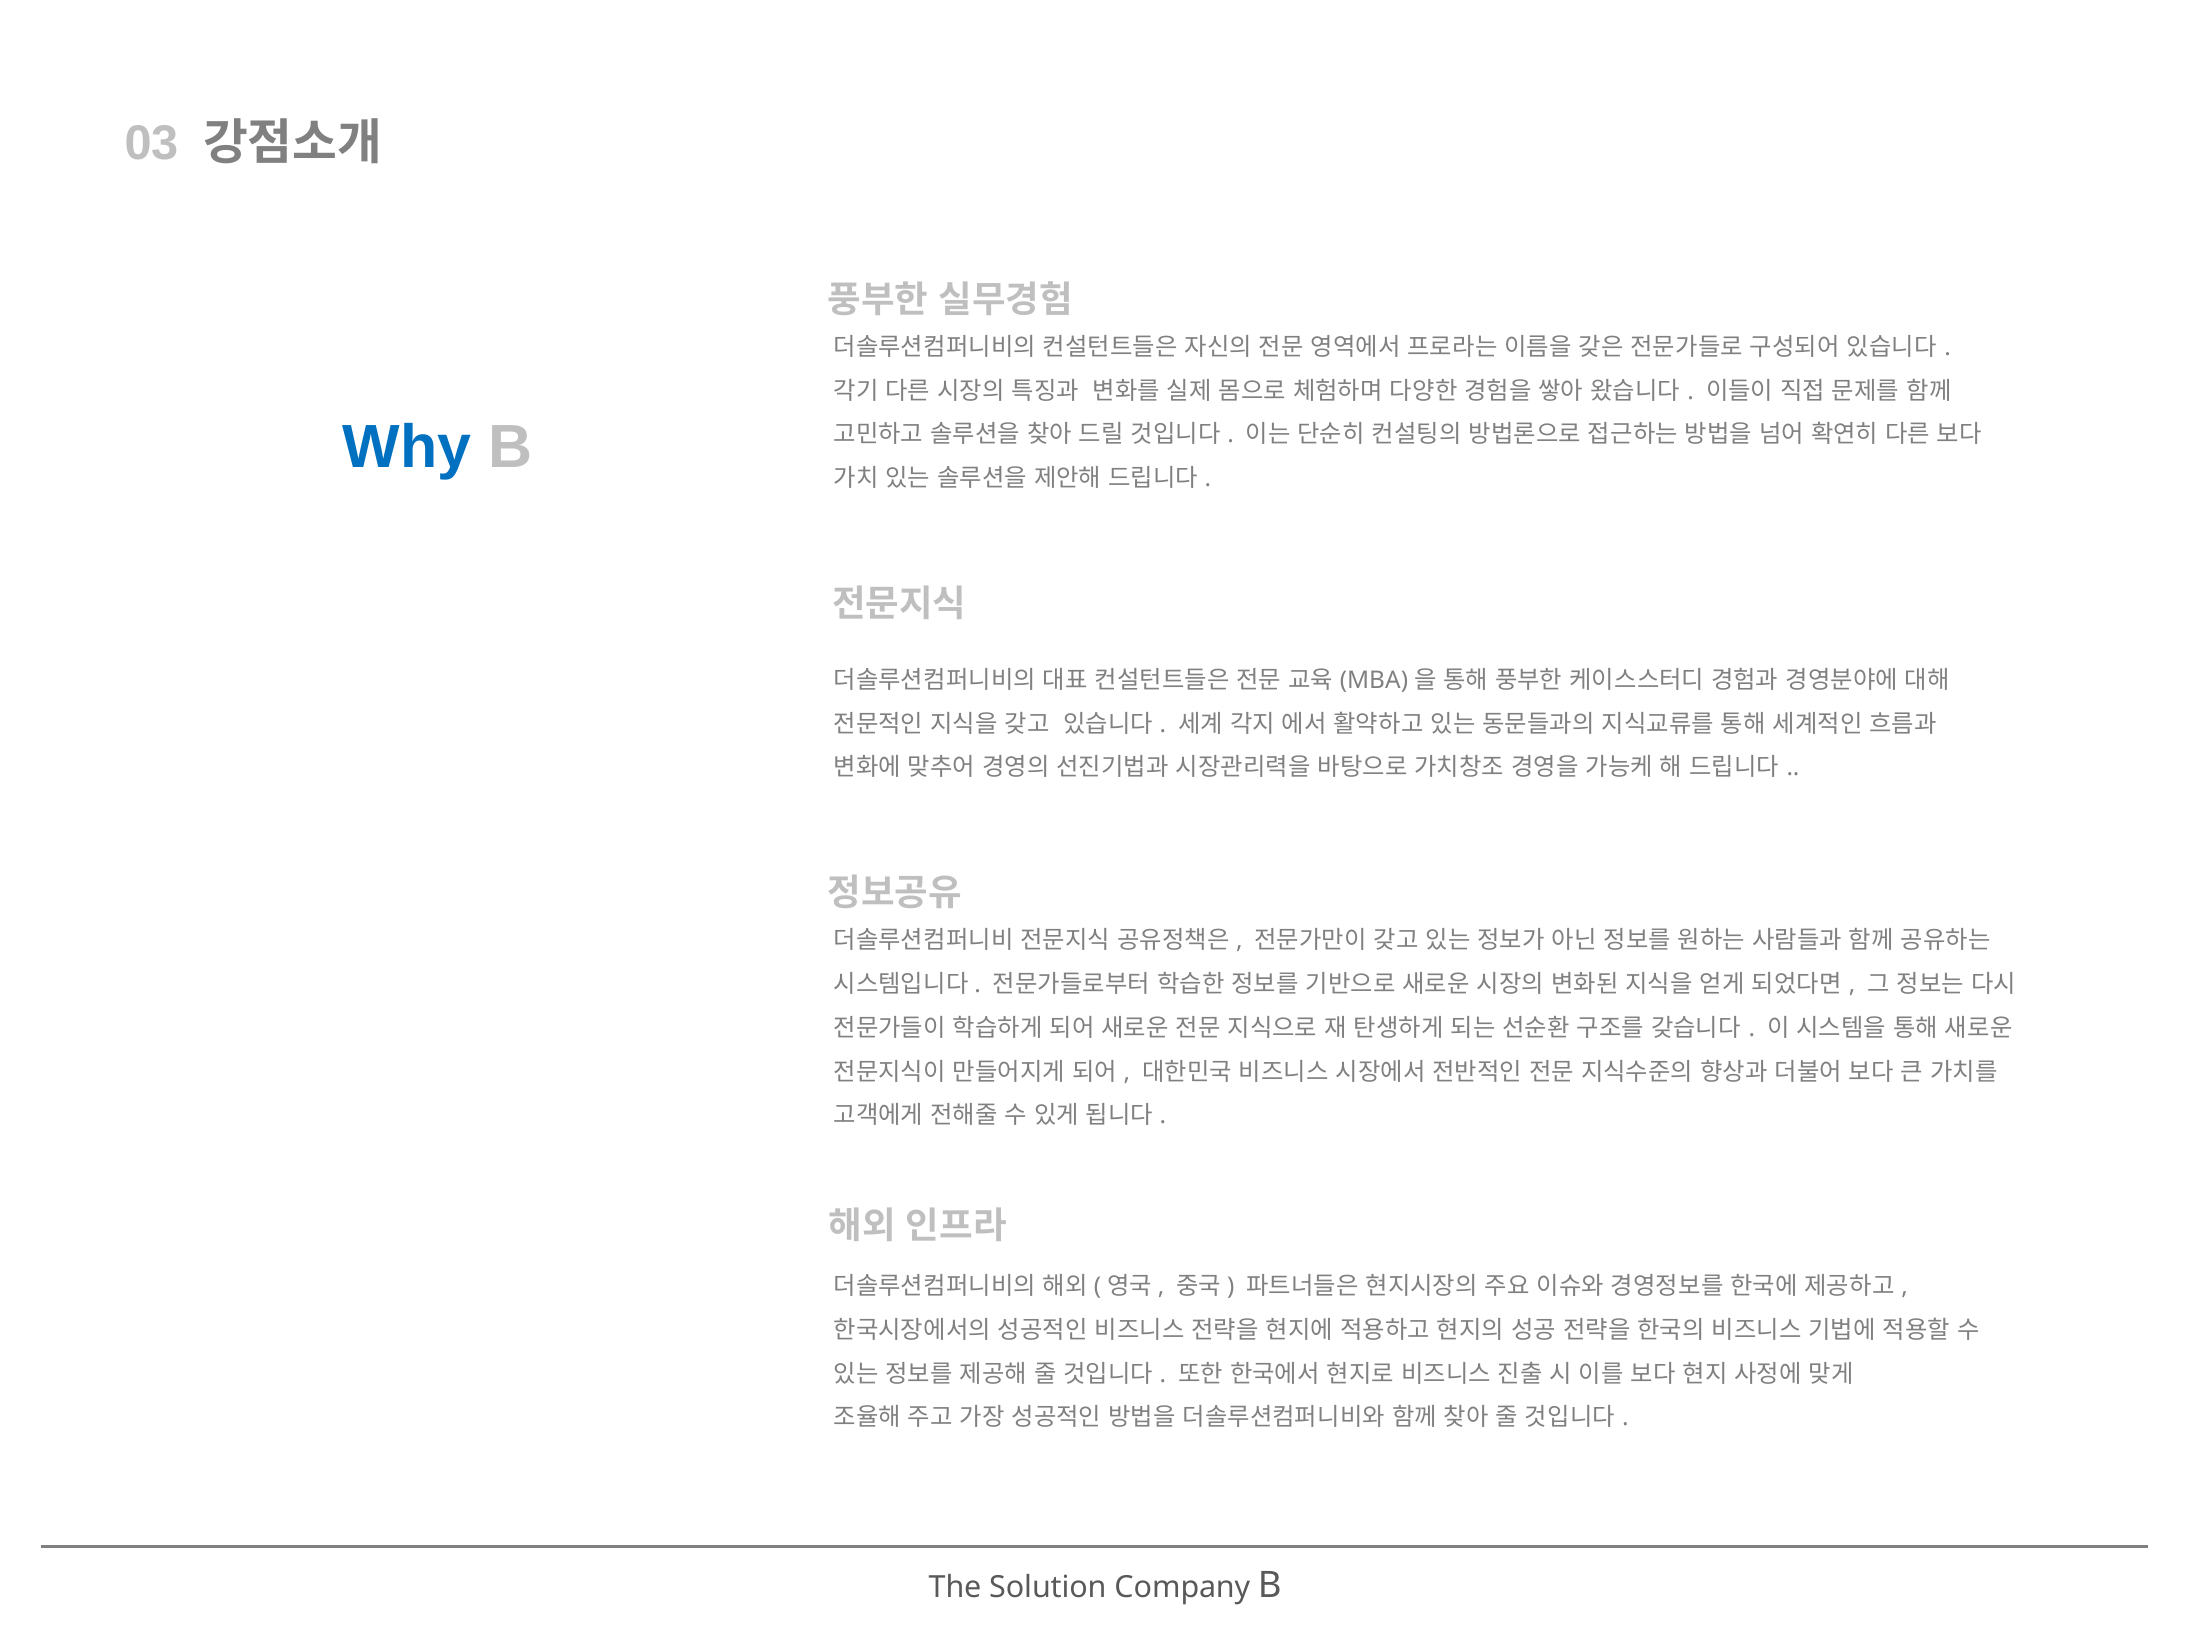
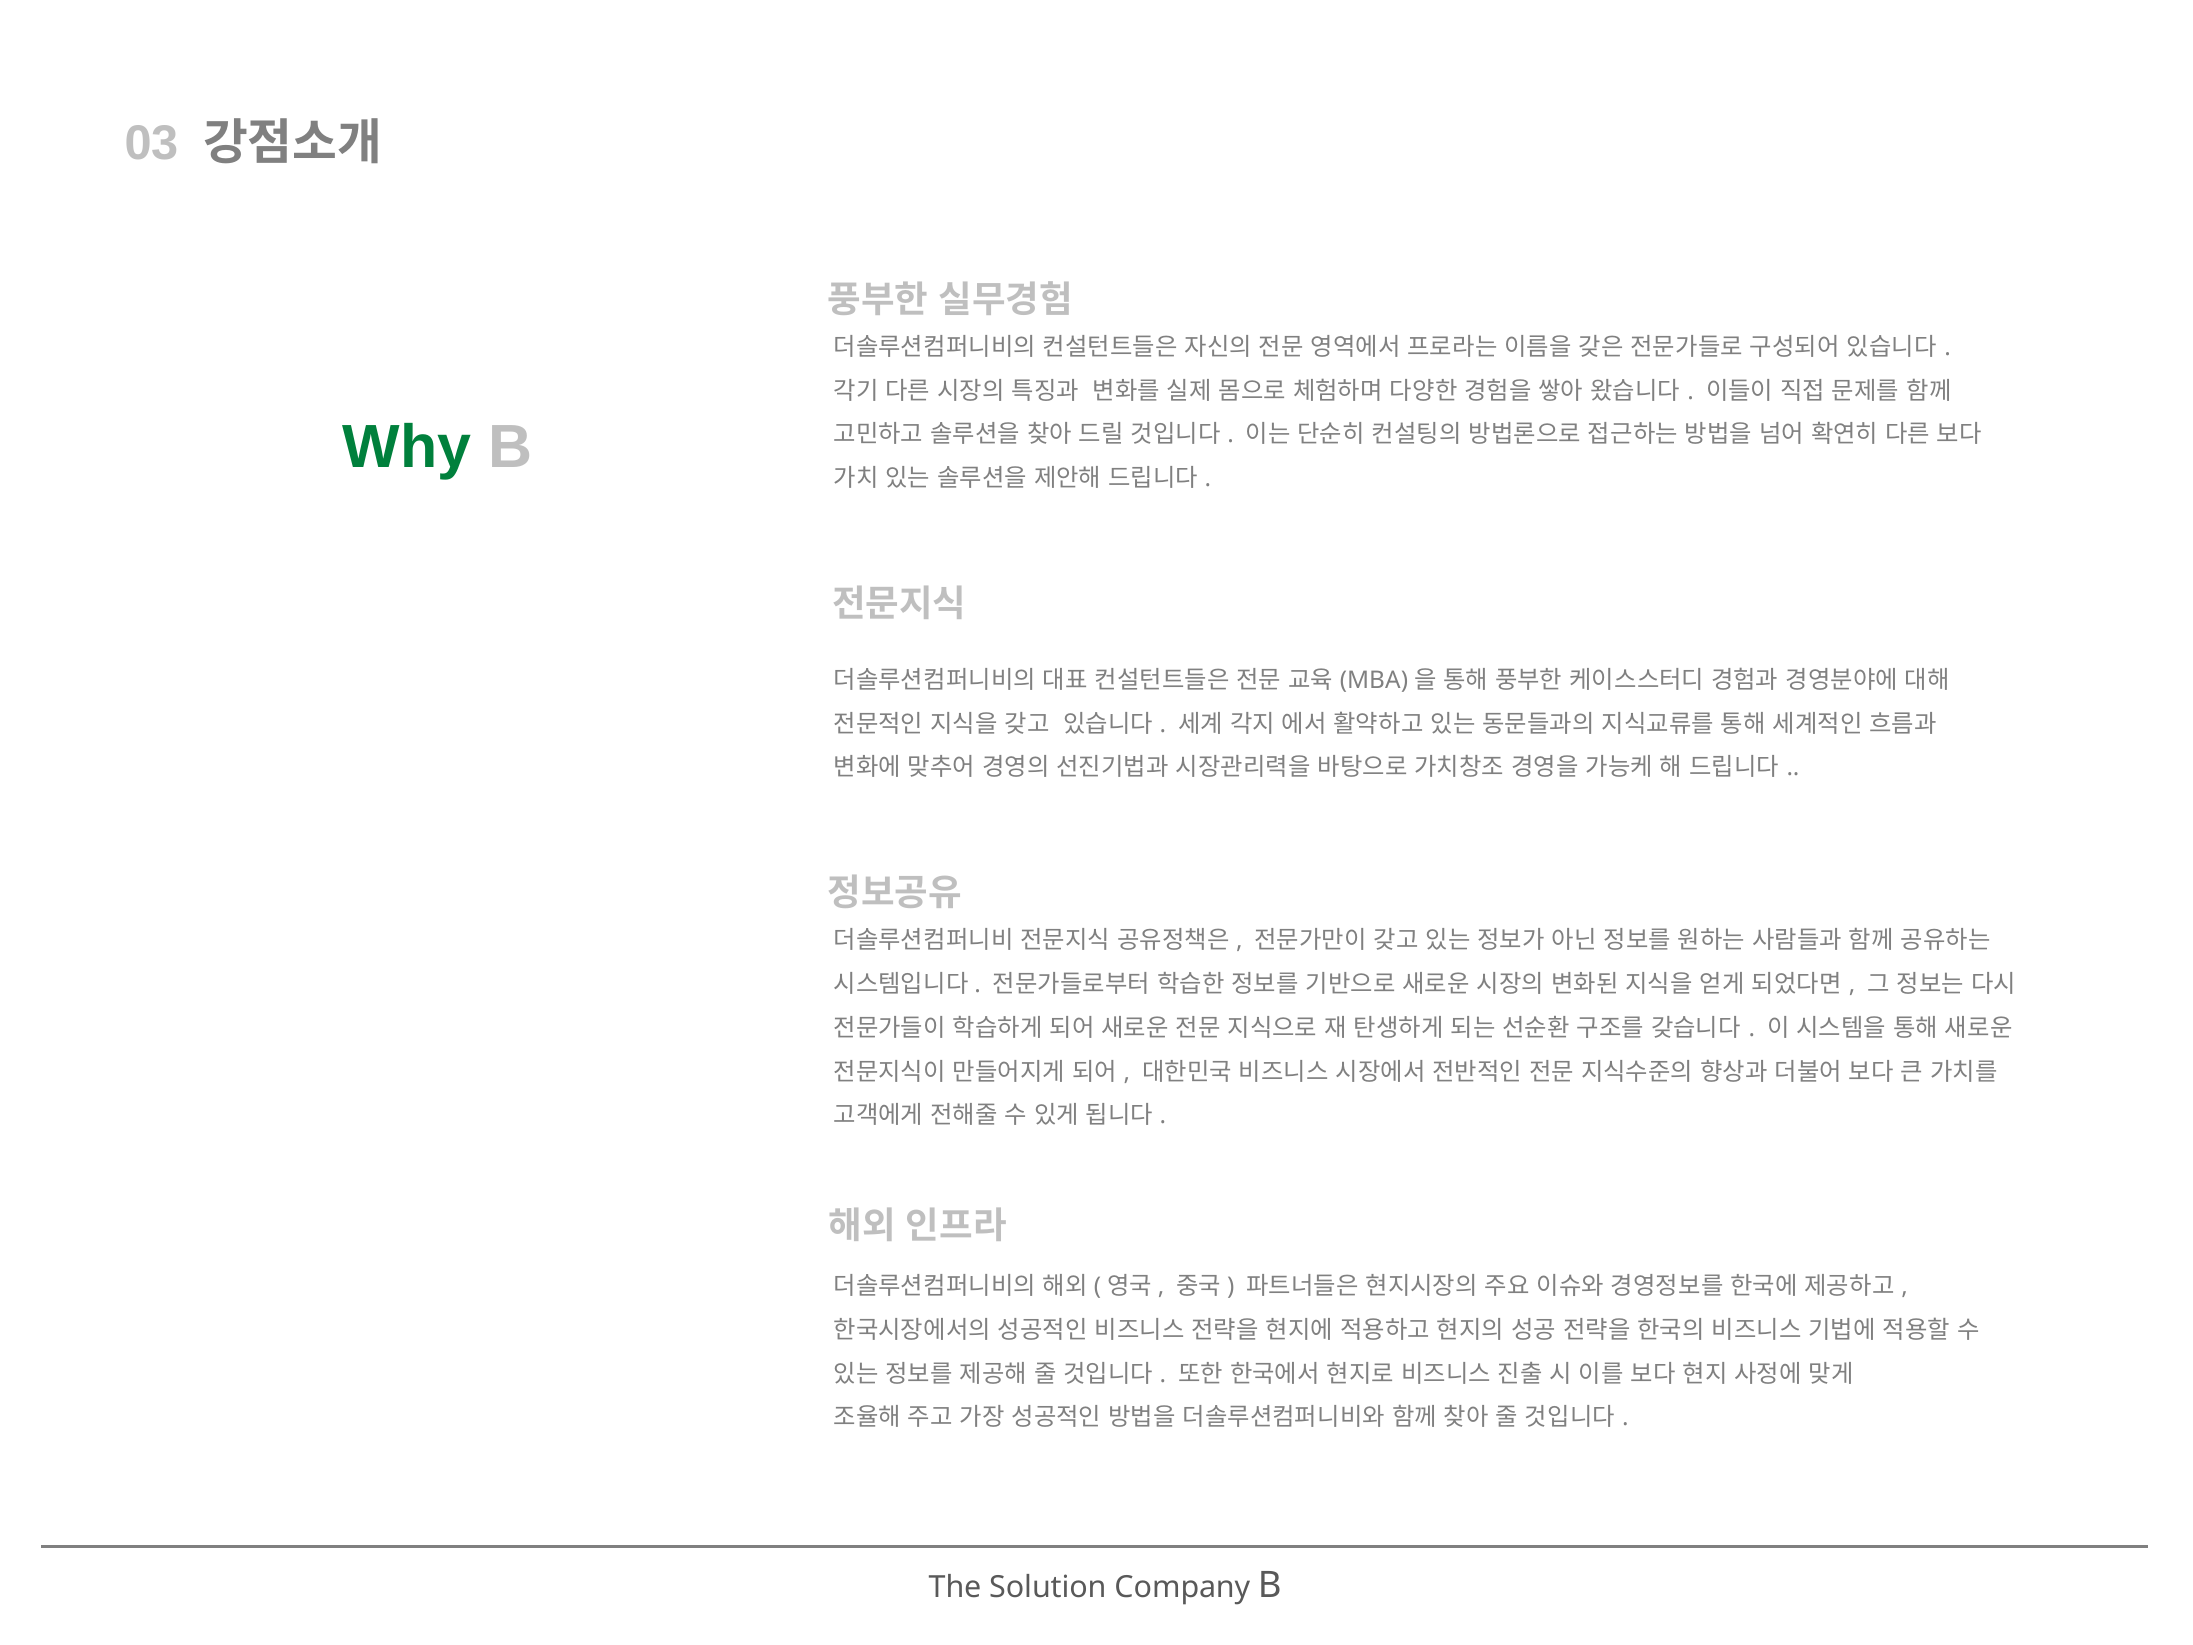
Why colour: blue -> green (407, 447)
